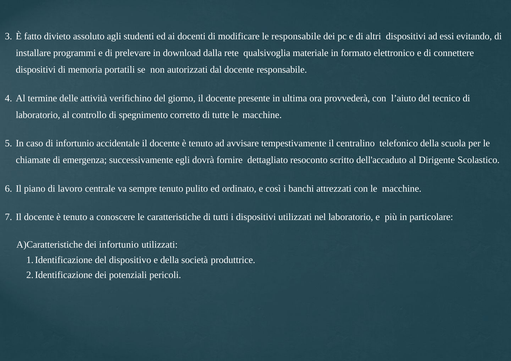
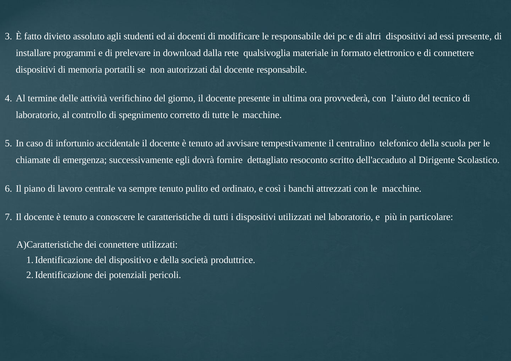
essi evitando: evitando -> presente (474, 36)
dei infortunio: infortunio -> connettere (119, 245)
